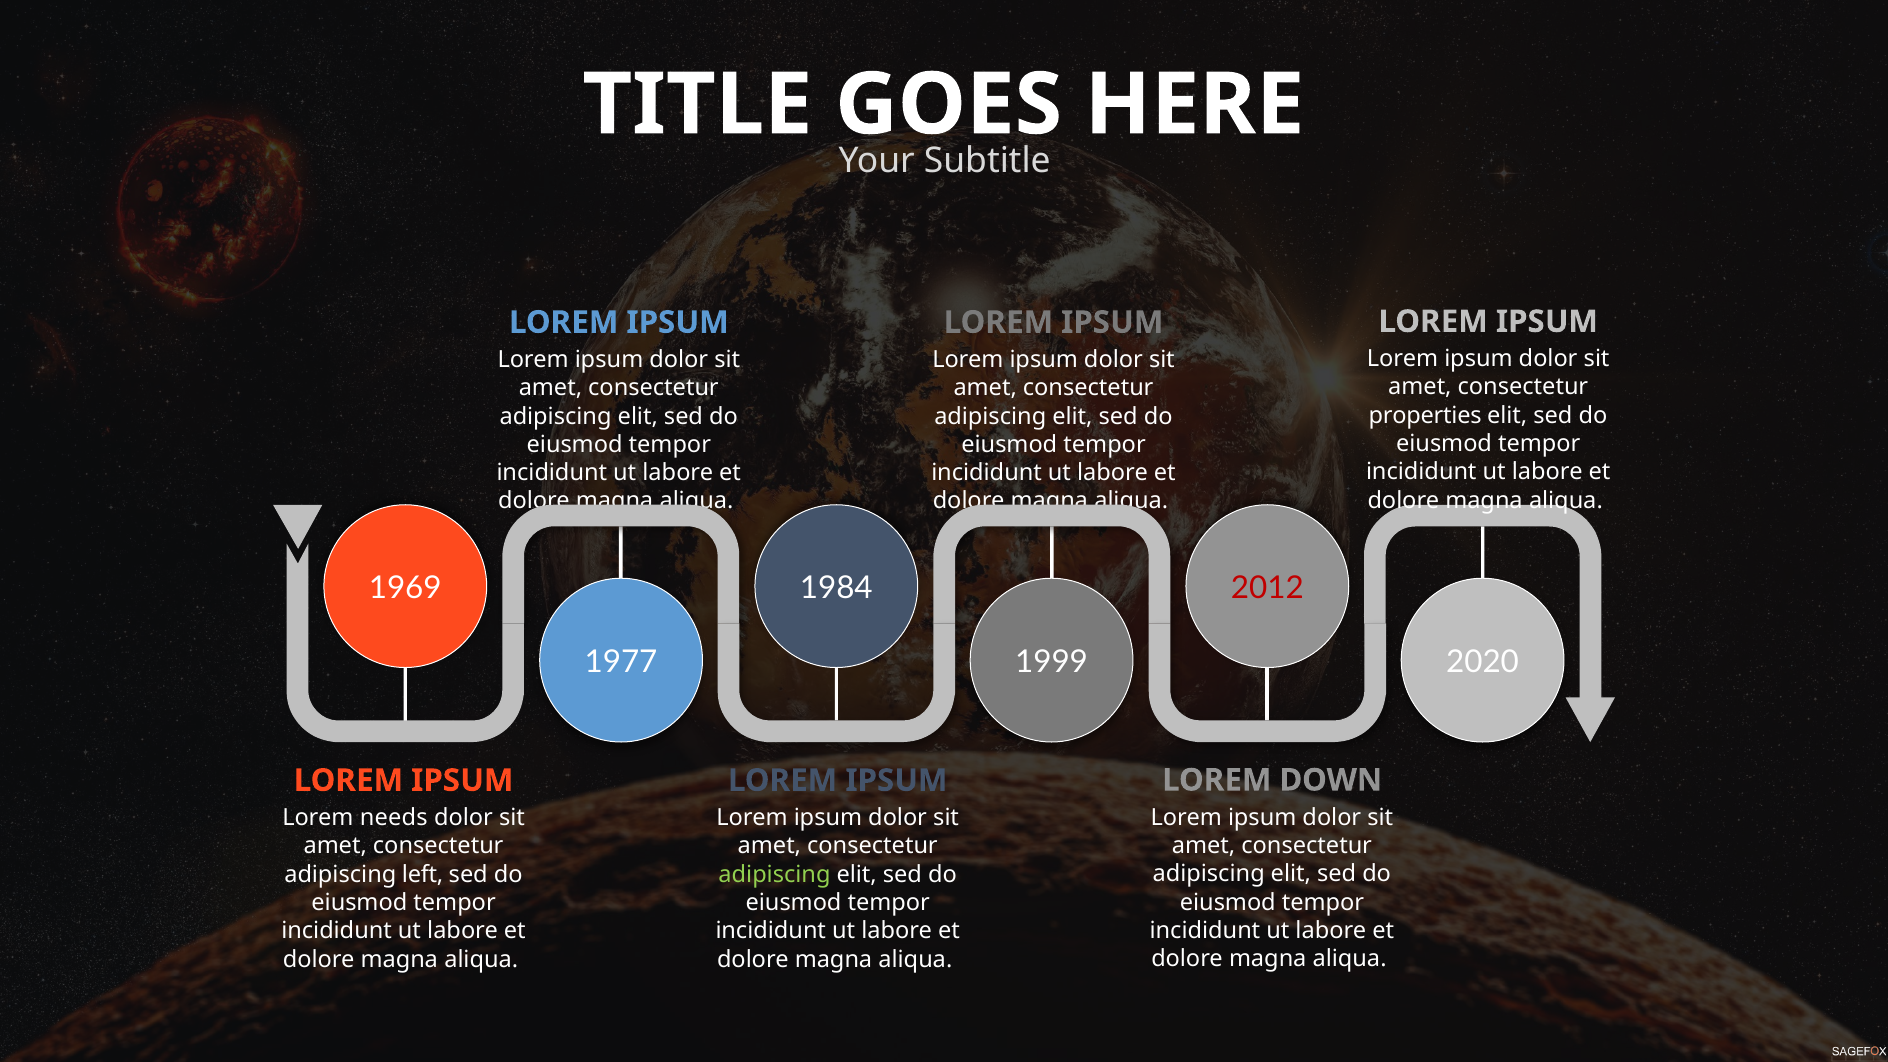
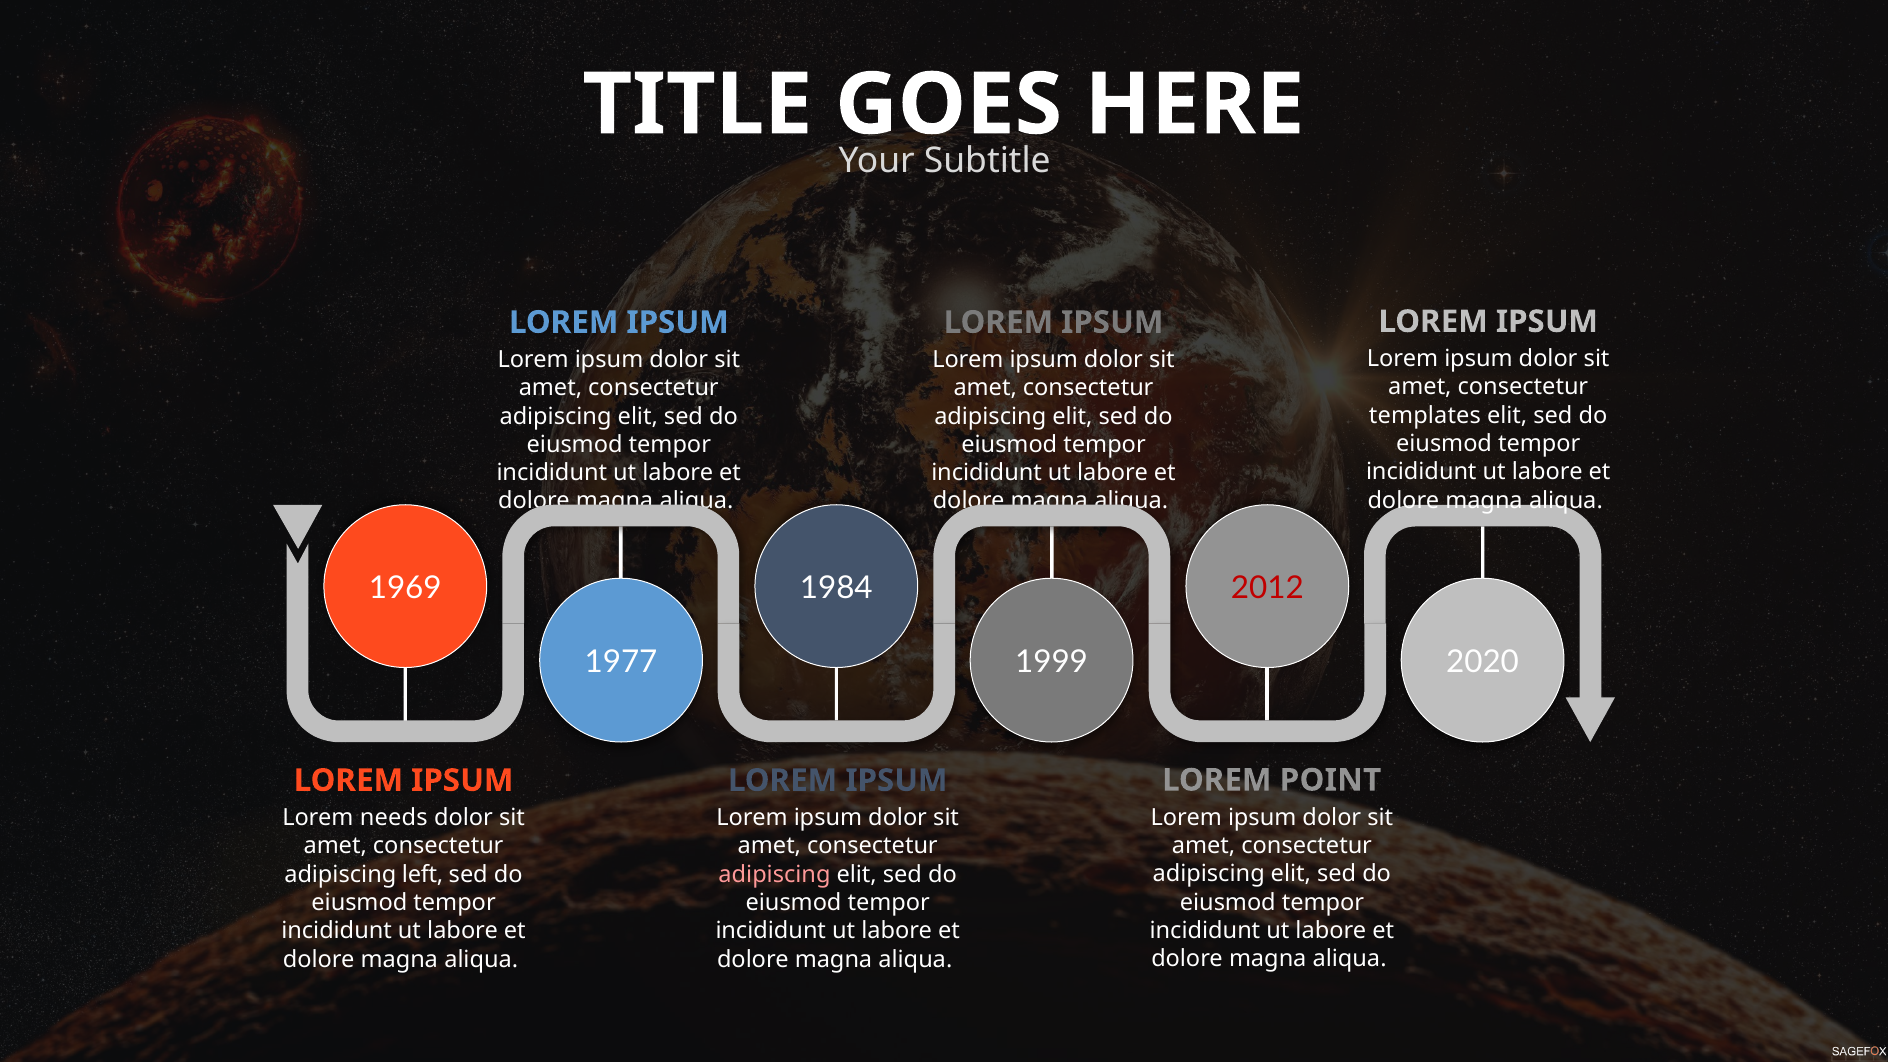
properties: properties -> templates (1425, 415)
DOWN: DOWN -> POINT (1330, 780)
adipiscing colour: light green -> pink (775, 874)
